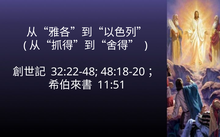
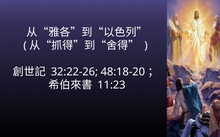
32:22-48: 32:22-48 -> 32:22-26 (74, 72)
11:51: 11:51 -> 11:23 (112, 85)
